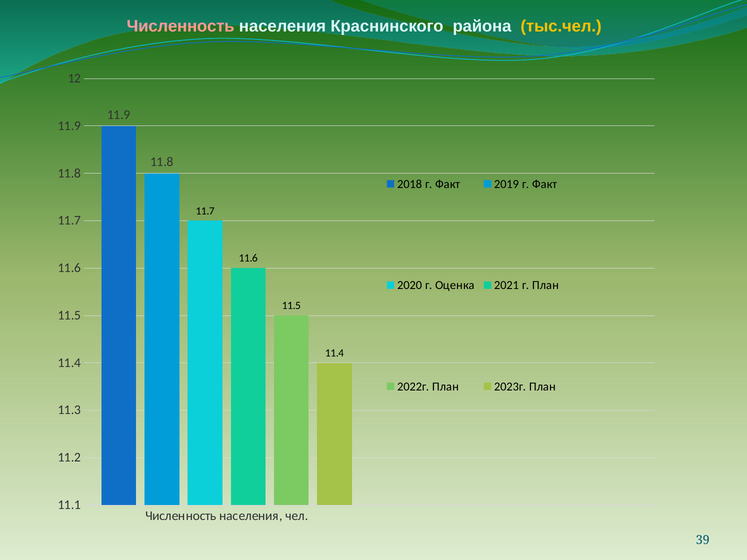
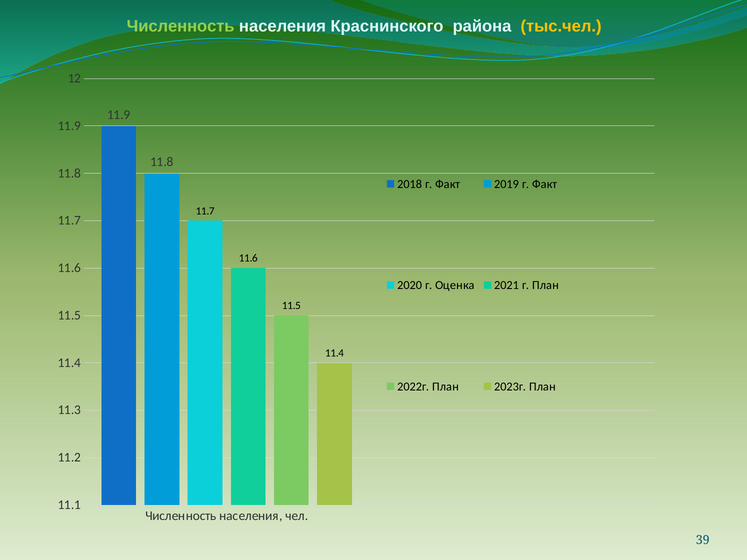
Численность colour: pink -> light green (181, 26)
